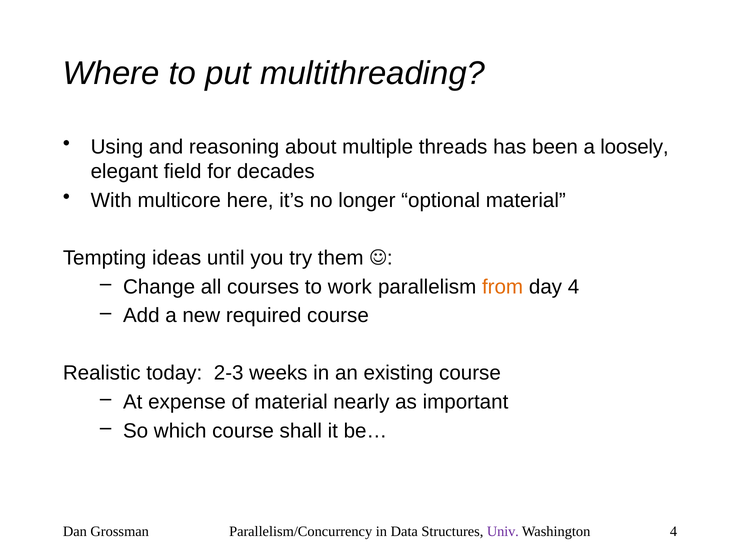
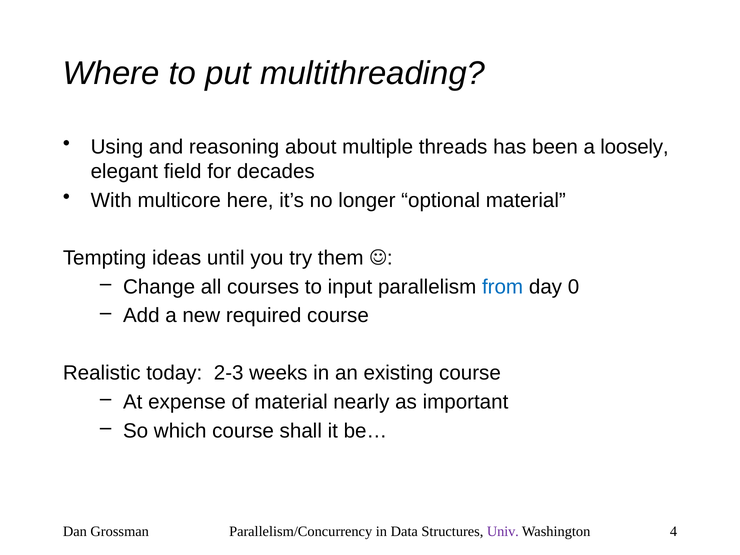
work: work -> input (350, 287)
from colour: orange -> blue (503, 287)
day 4: 4 -> 0 (573, 287)
